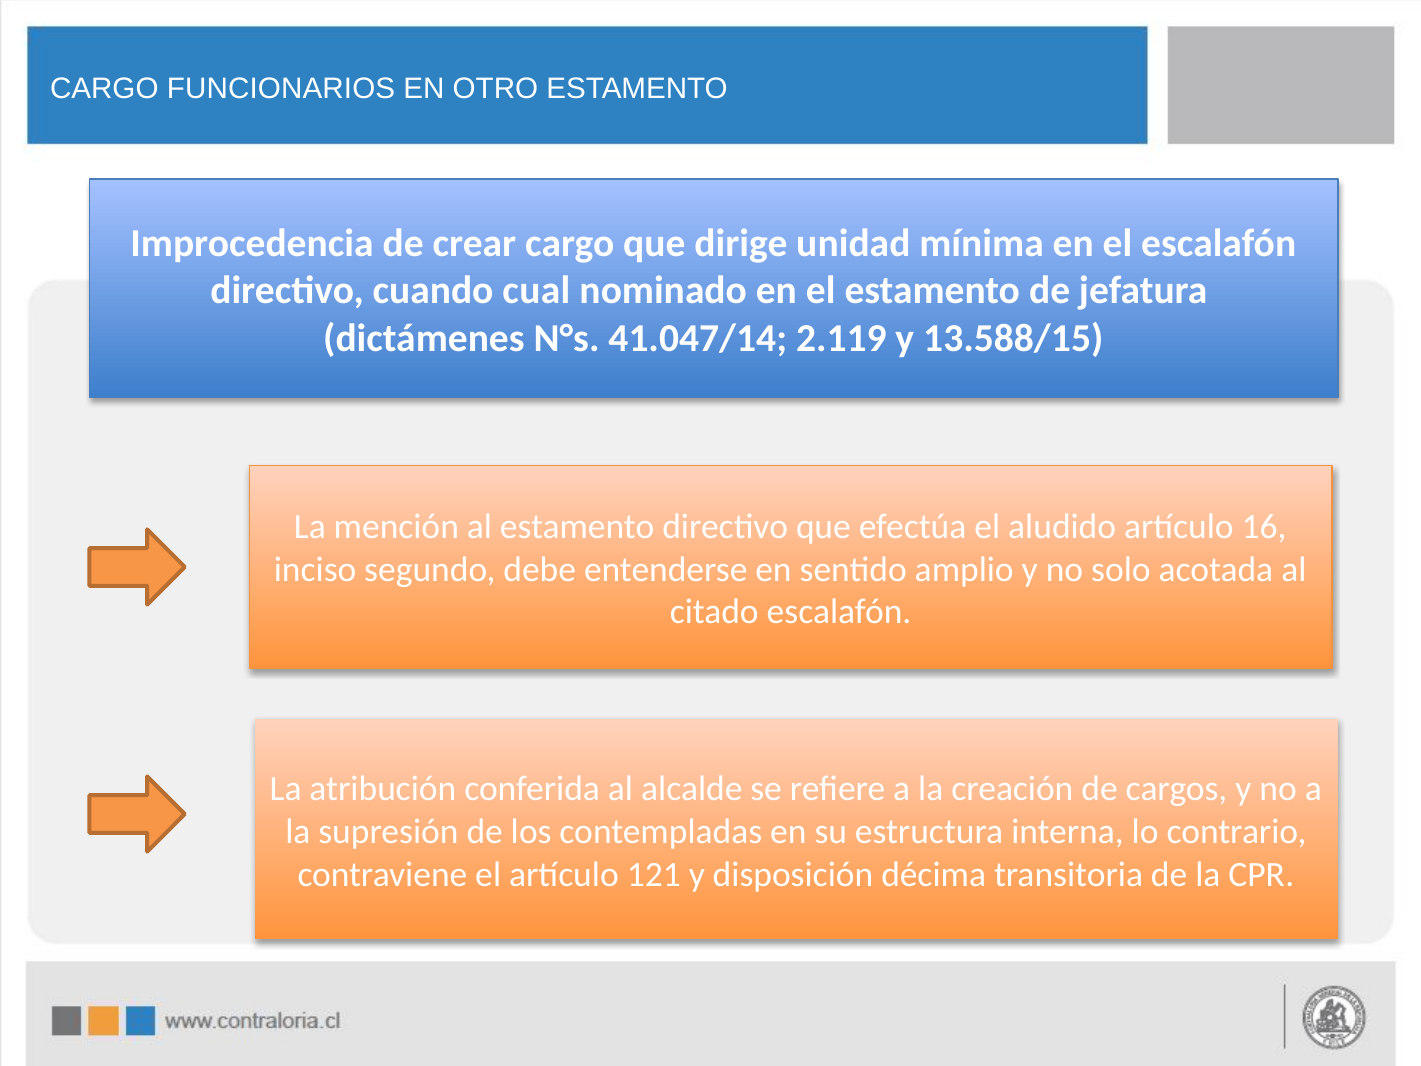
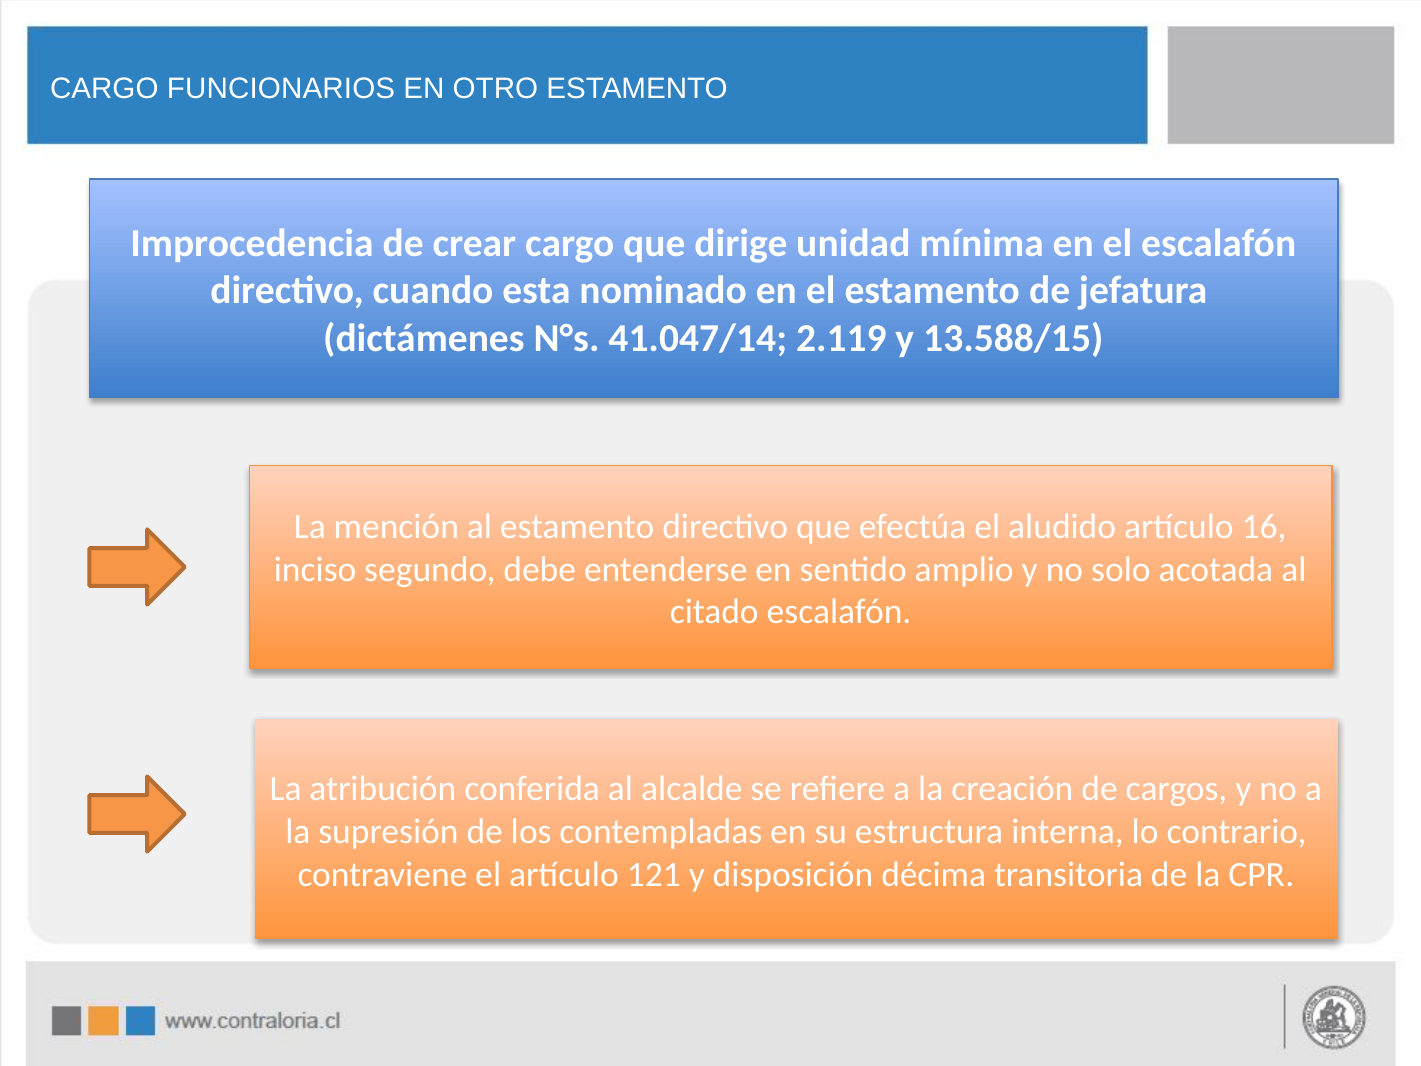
cual: cual -> esta (537, 291)
